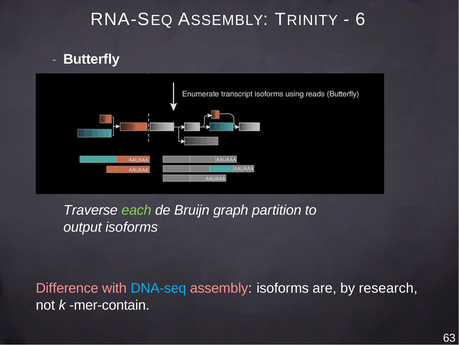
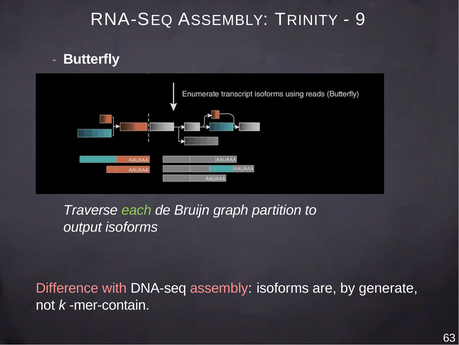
6: 6 -> 9 (360, 19)
DNA-seq colour: light blue -> white (158, 288)
research: research -> generate (388, 288)
